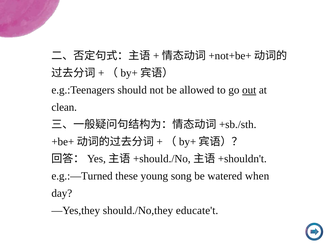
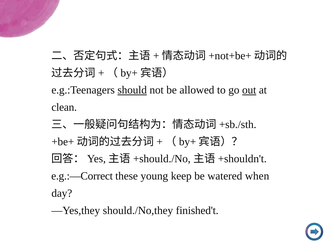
should underline: none -> present (132, 90)
e.g.:—Turned: e.g.:—Turned -> e.g.:—Correct (82, 176)
song: song -> keep (181, 176)
educate't: educate't -> finished't (197, 210)
